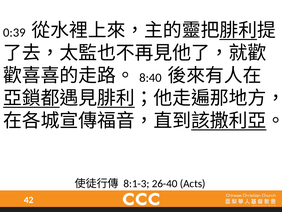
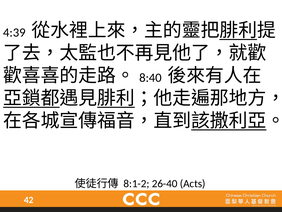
0:39: 0:39 -> 4:39 (14, 32)
8:1-3: 8:1-3 -> 8:1-2 (136, 183)
